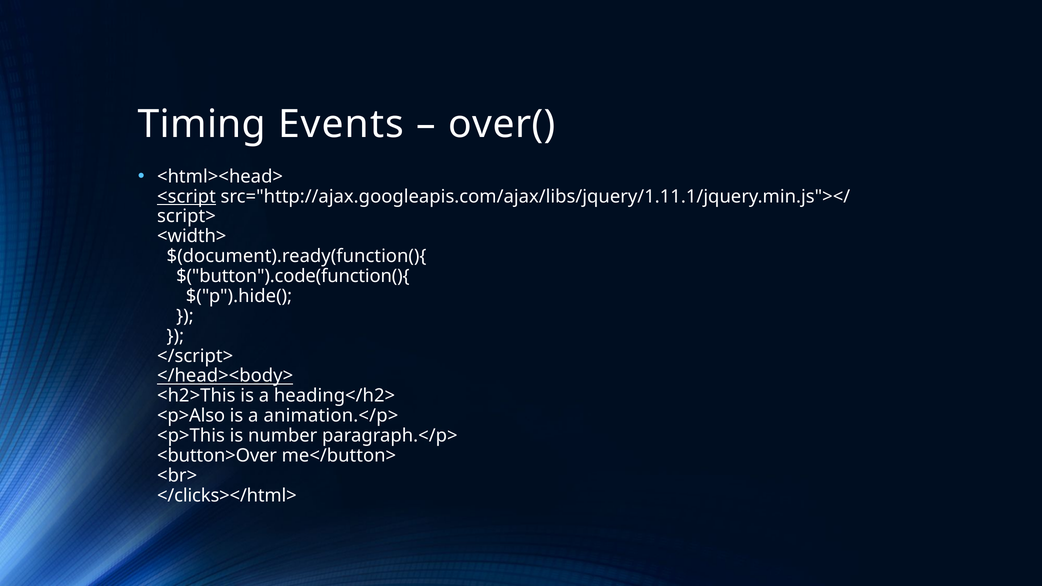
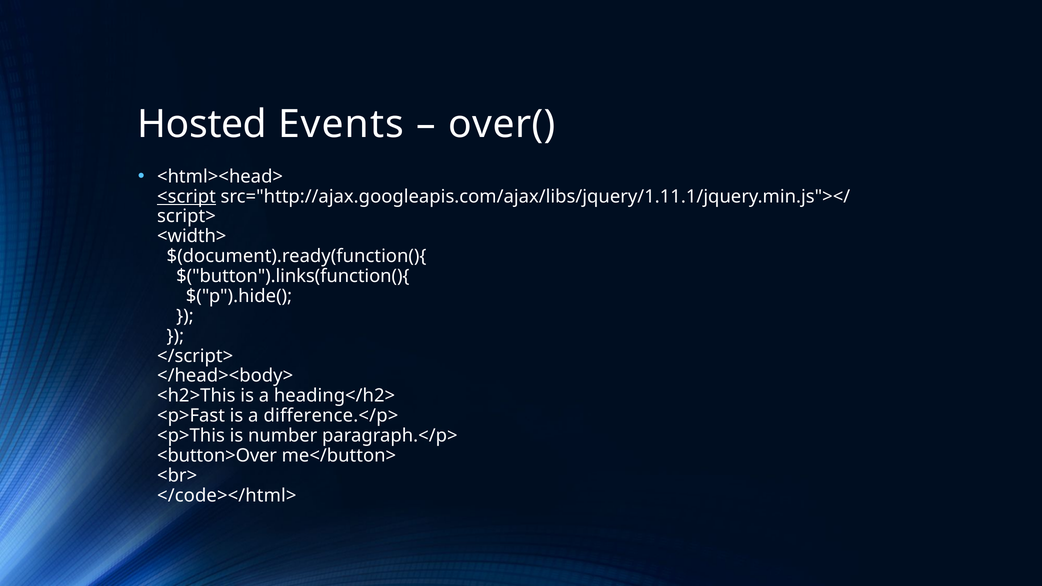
Timing: Timing -> Hosted (202, 124)
$("button").code(function(){: $("button").code(function(){ -> $("button").links(function(){ (293, 276)
</head><body> underline: present -> none (225, 376)
<p>Also: <p>Also -> <p>Fast (191, 416)
animation.</p>: animation.</p> -> difference.</p> (331, 416)
</clicks></html>: </clicks></html> -> </code></html> (227, 496)
